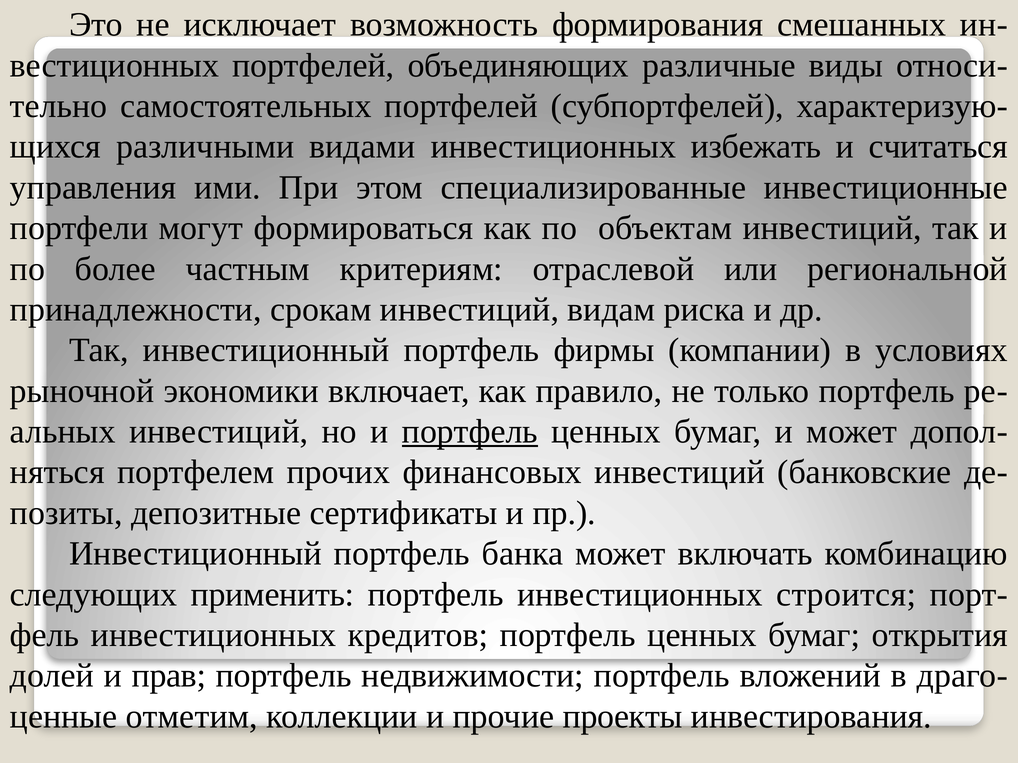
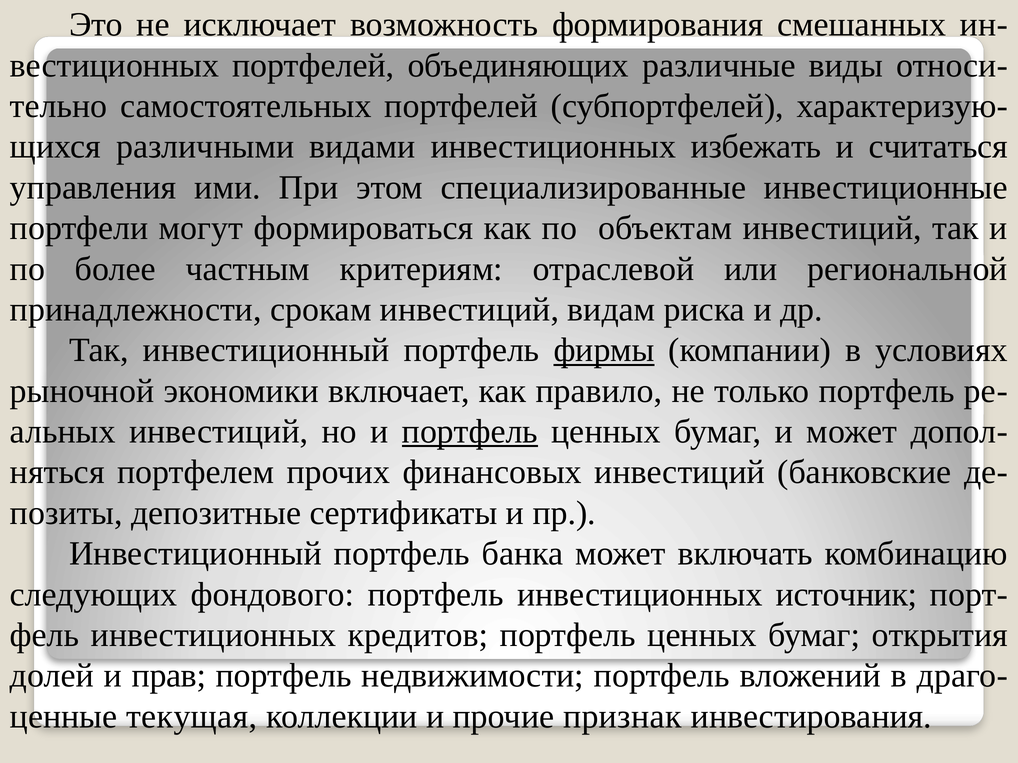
фирмы underline: none -> present (604, 350)
применить: применить -> фондового (273, 595)
строится: строится -> источник (847, 595)
отметим: отметим -> текущая (192, 717)
проекты: проекты -> признак (622, 717)
